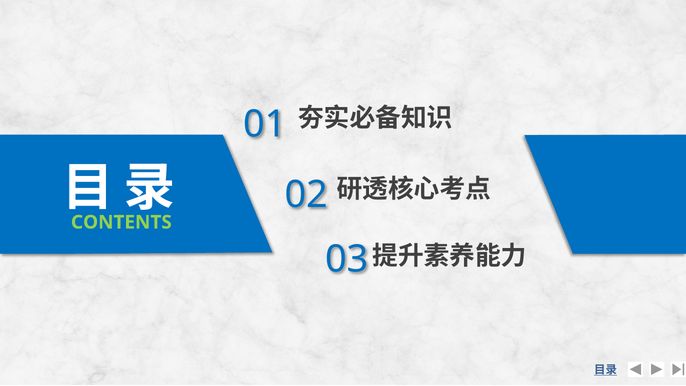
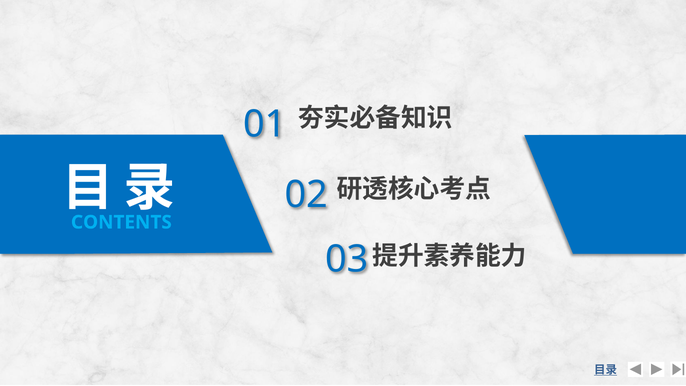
CONTENTS colour: light green -> light blue (121, 222)
